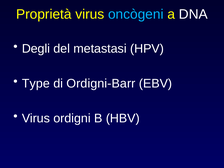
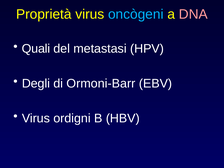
DNA colour: white -> pink (193, 14)
Degli: Degli -> Quali (36, 49)
Type: Type -> Degli (36, 83)
Ordigni-Barr: Ordigni-Barr -> Ormoni-Barr (101, 83)
